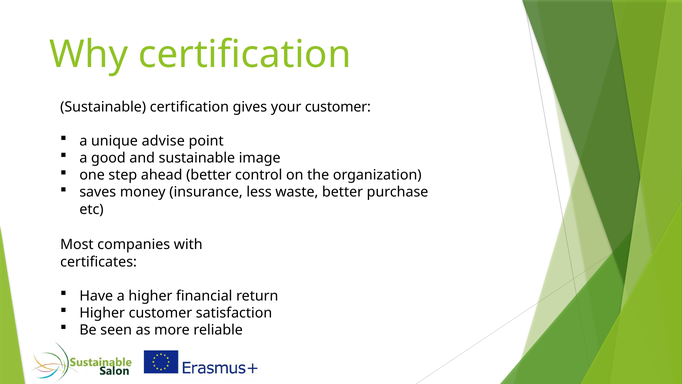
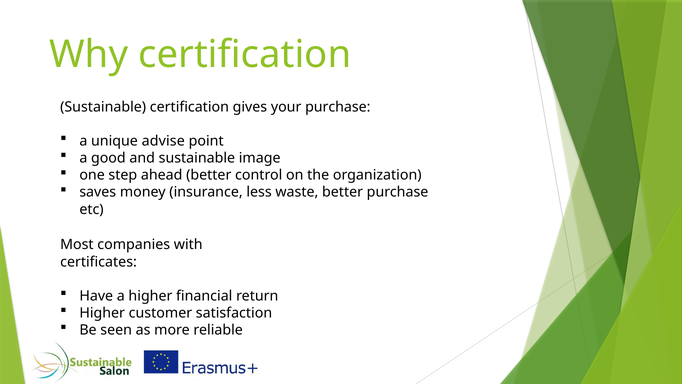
your customer: customer -> purchase (338, 107)
